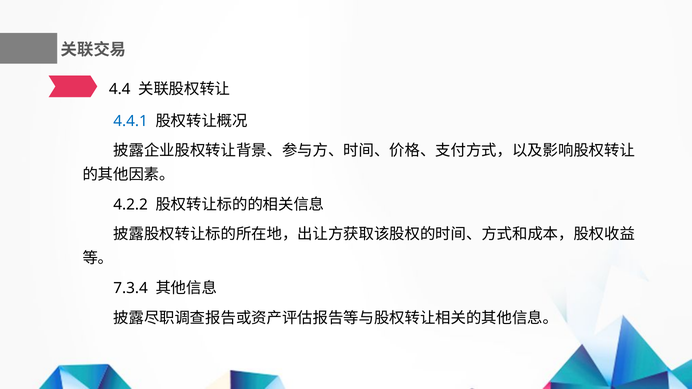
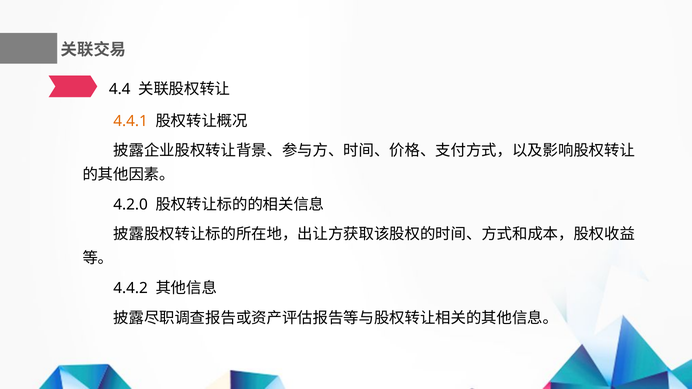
4.4.1 colour: blue -> orange (131, 121)
4.2.2: 4.2.2 -> 4.2.0 (131, 205)
7.3.4: 7.3.4 -> 4.4.2 (131, 288)
